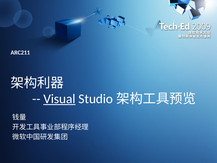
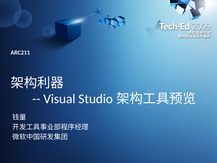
Visual underline: present -> none (59, 99)
